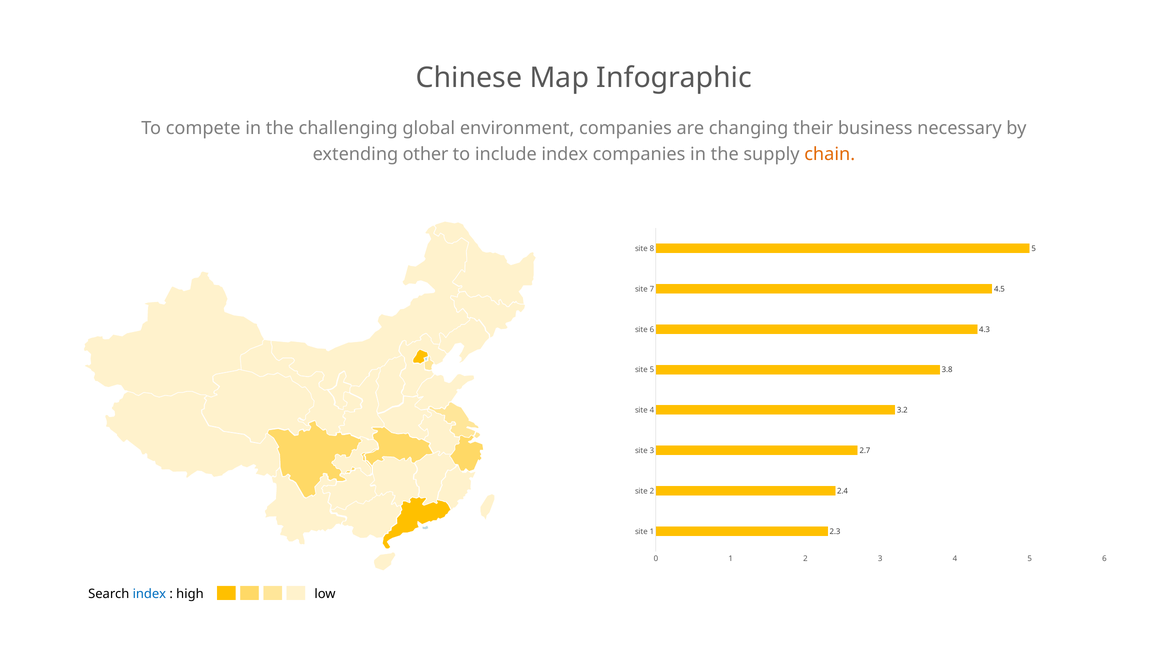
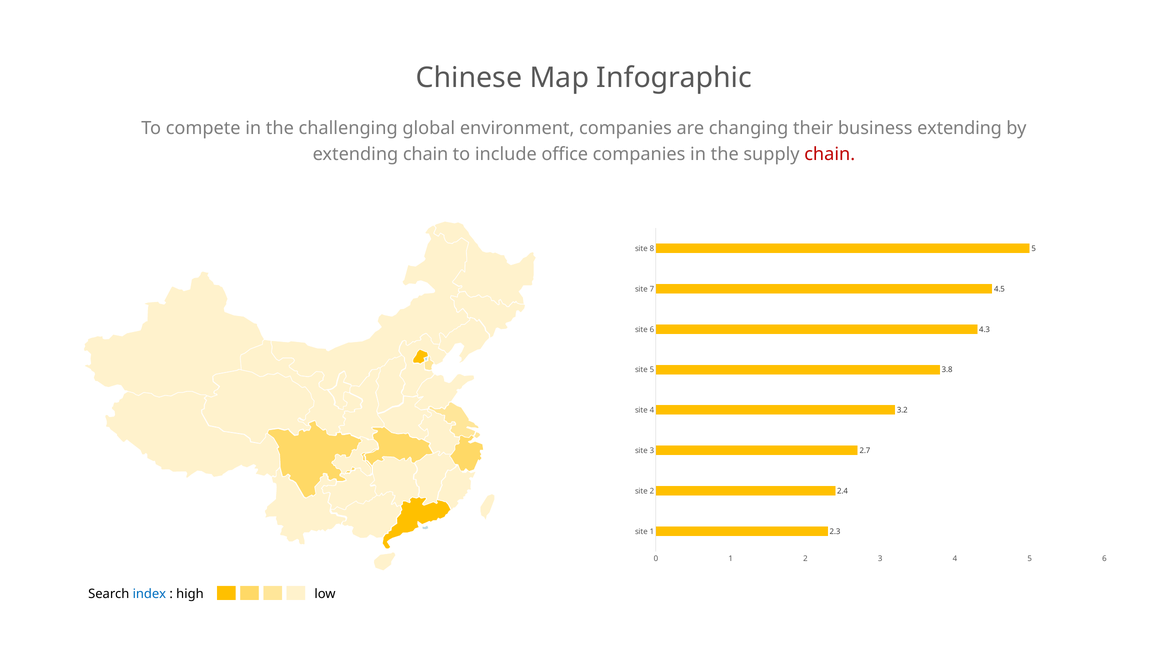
business necessary: necessary -> extending (960, 128)
extending other: other -> chain (426, 154)
include index: index -> office (565, 154)
chain colour: orange -> red (830, 154)
